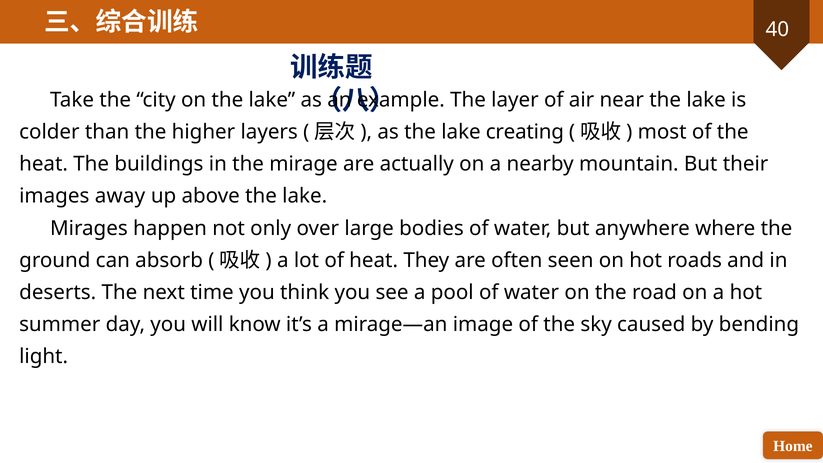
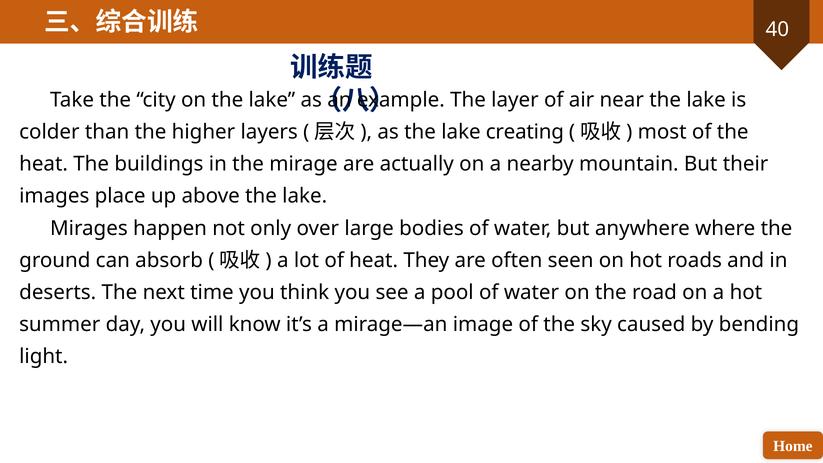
away: away -> place (120, 196)
